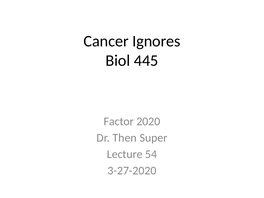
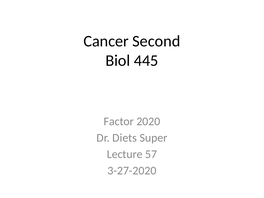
Ignores: Ignores -> Second (156, 41)
Then: Then -> Diets (125, 138)
54: 54 -> 57 (151, 154)
